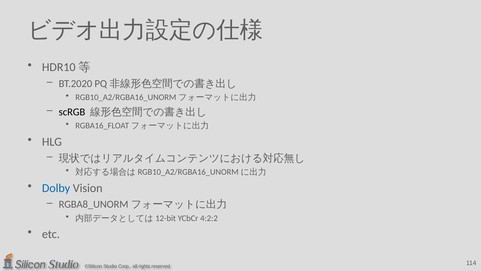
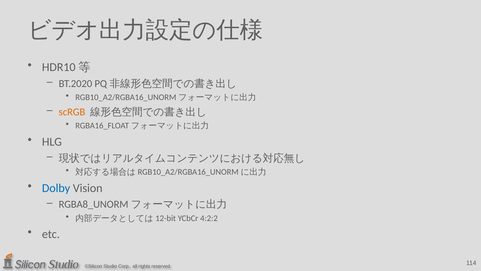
scRGB colour: black -> orange (72, 112)
